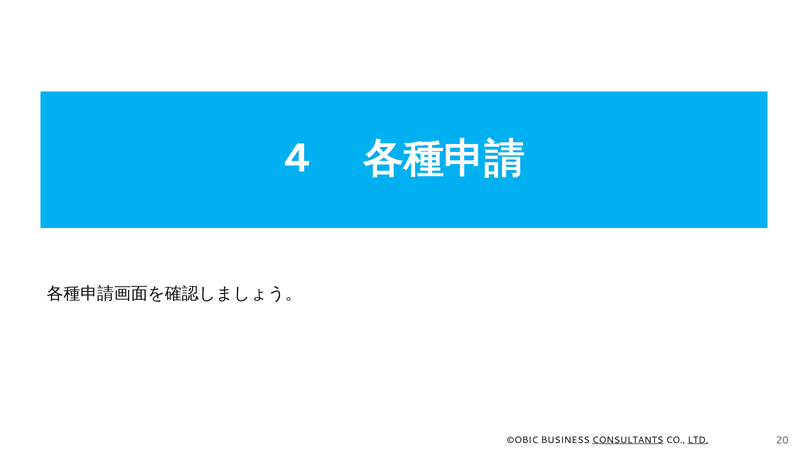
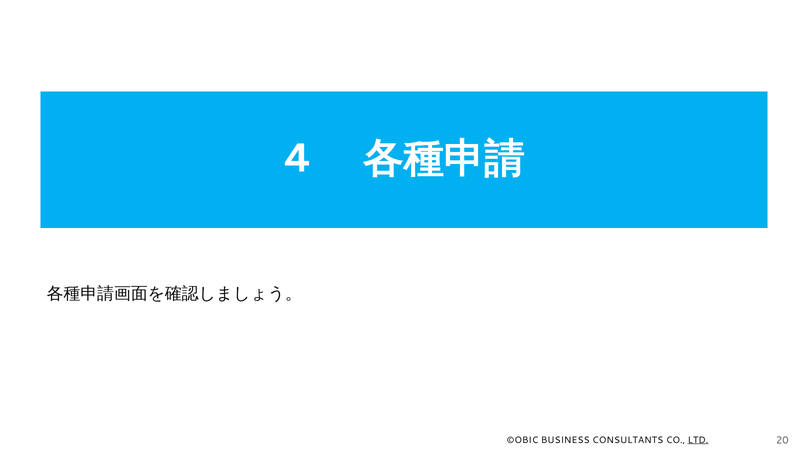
CONSULTANTS underline: present -> none (628, 439)
